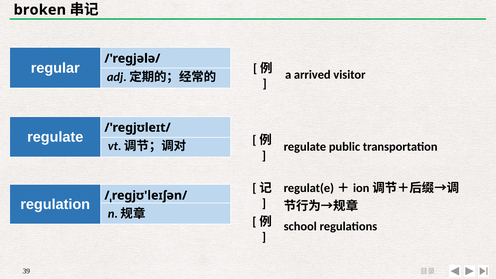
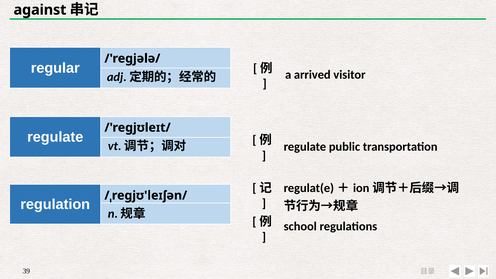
broken: broken -> against (40, 10)
